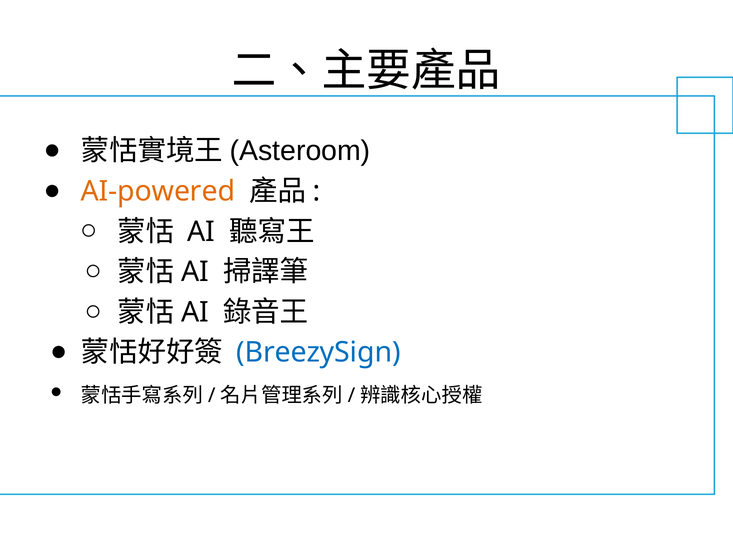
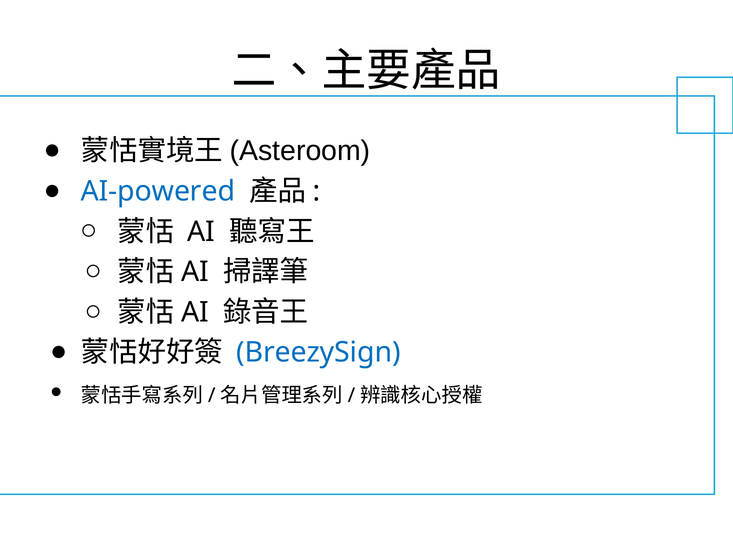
AI-powered colour: orange -> blue (158, 191)
